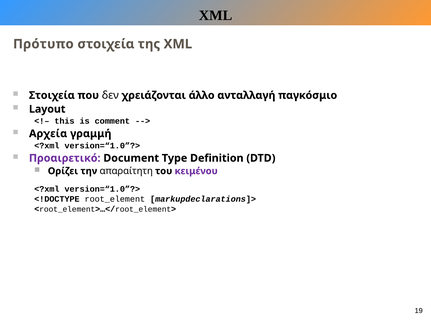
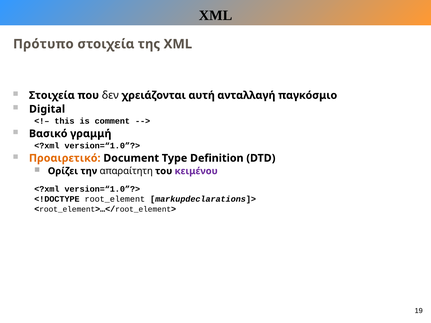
άλλο: άλλο -> αυτή (202, 95)
Layout: Layout -> Digital (47, 109)
Αρχεία: Αρχεία -> Βασικό (48, 134)
Προαιρετικό colour: purple -> orange (65, 158)
